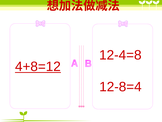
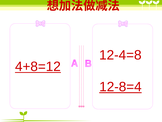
12-8=4 underline: none -> present (120, 86)
